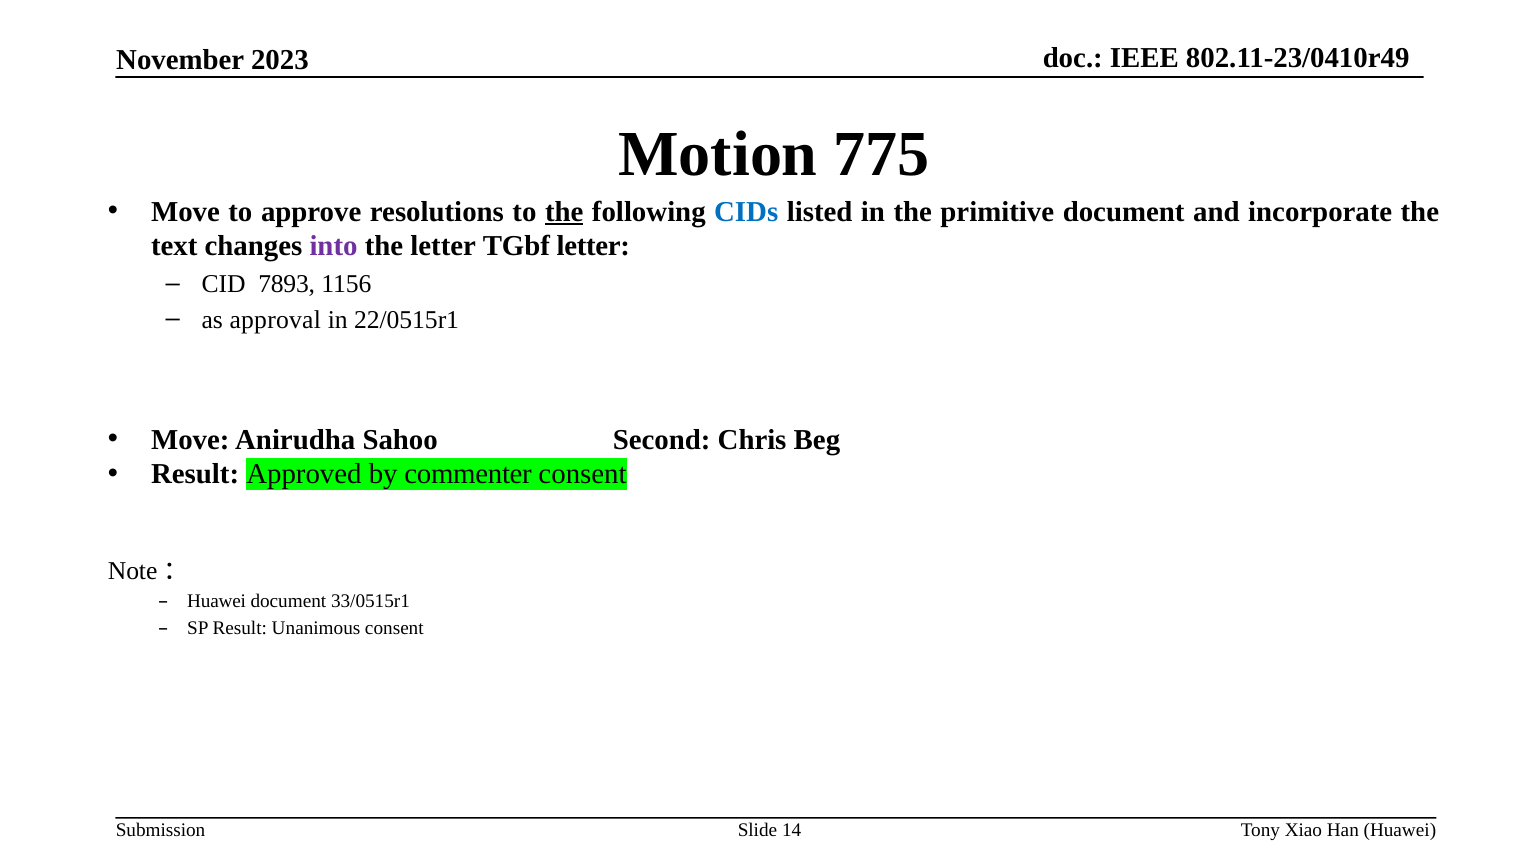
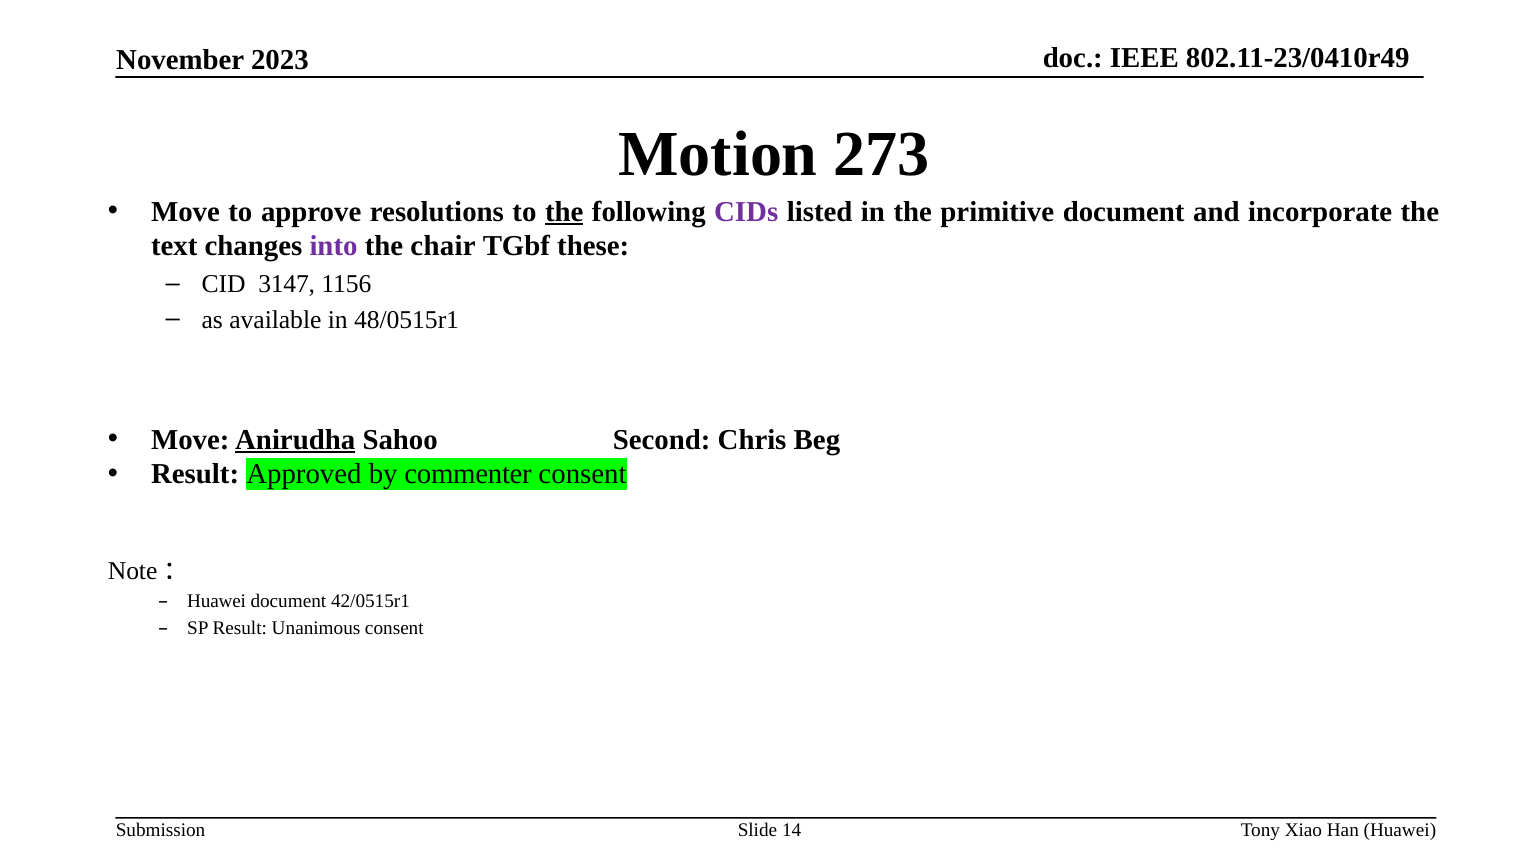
775: 775 -> 273 (882, 155)
CIDs colour: blue -> purple (746, 212)
the letter: letter -> chair (443, 246)
TGbf letter: letter -> these (593, 246)
7893: 7893 -> 3147 (287, 284)
approval: approval -> available (275, 320)
22/0515r1: 22/0515r1 -> 48/0515r1 (407, 320)
Anirudha underline: none -> present (295, 439)
33/0515r1: 33/0515r1 -> 42/0515r1 (370, 601)
